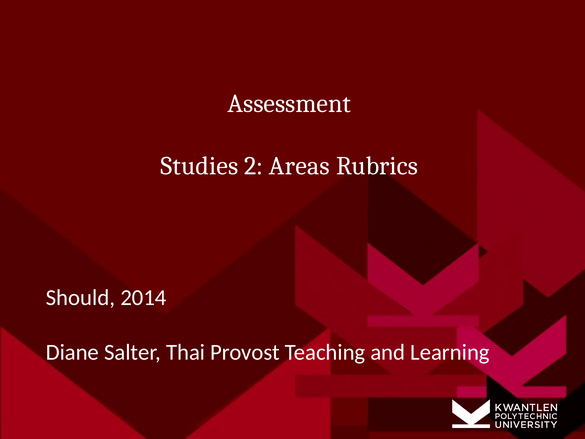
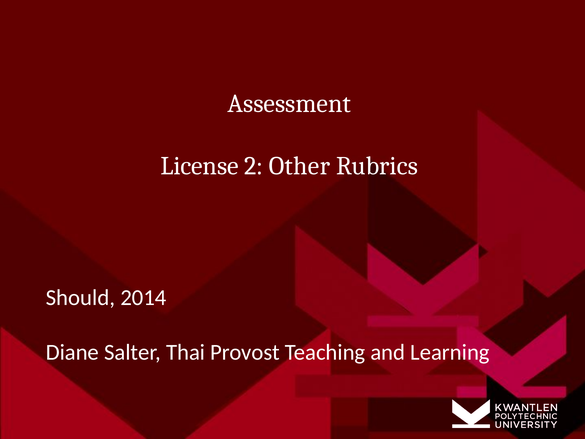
Studies: Studies -> License (200, 166)
Areas: Areas -> Other (299, 166)
